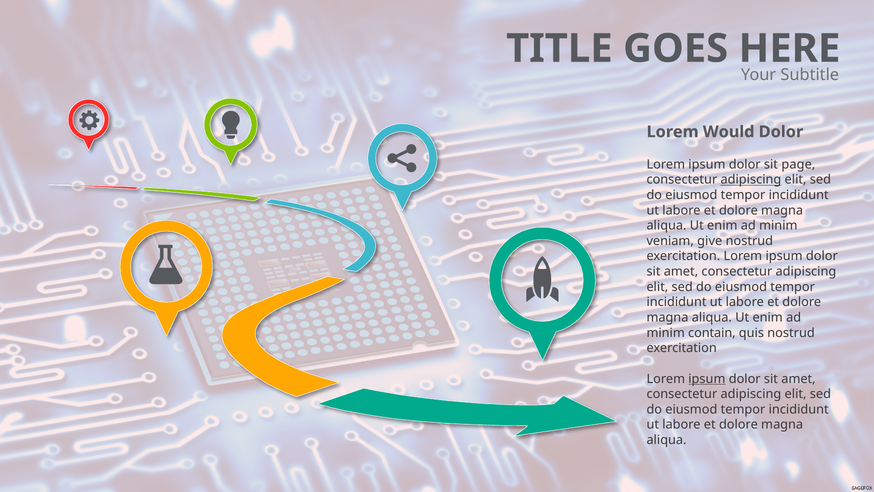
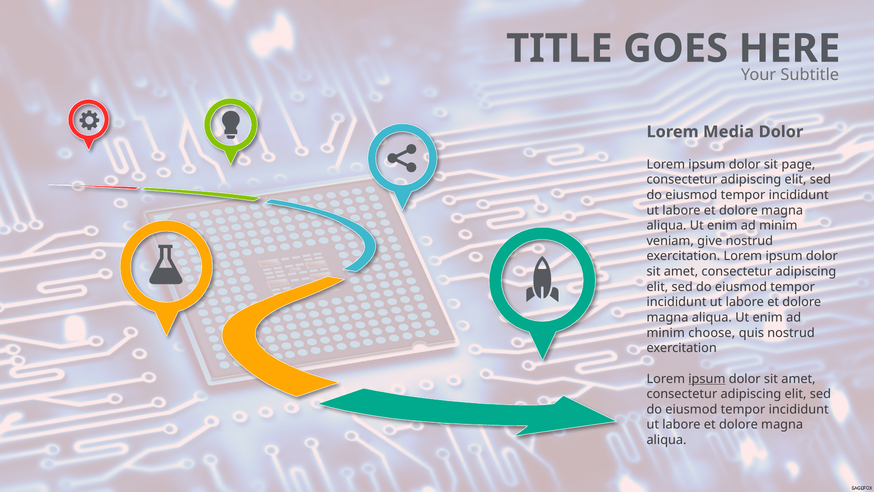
Would: Would -> Media (729, 132)
adipiscing underline: present -> none (751, 180)
contain: contain -> choose (712, 333)
